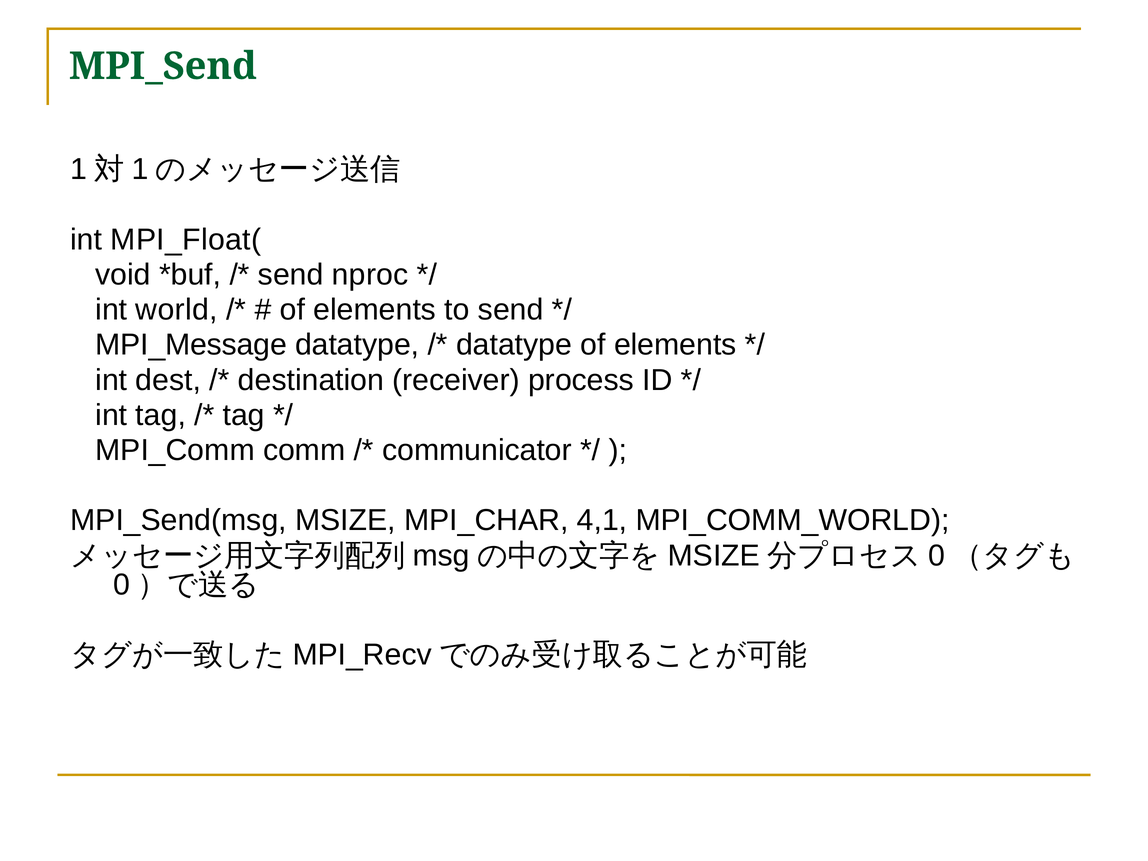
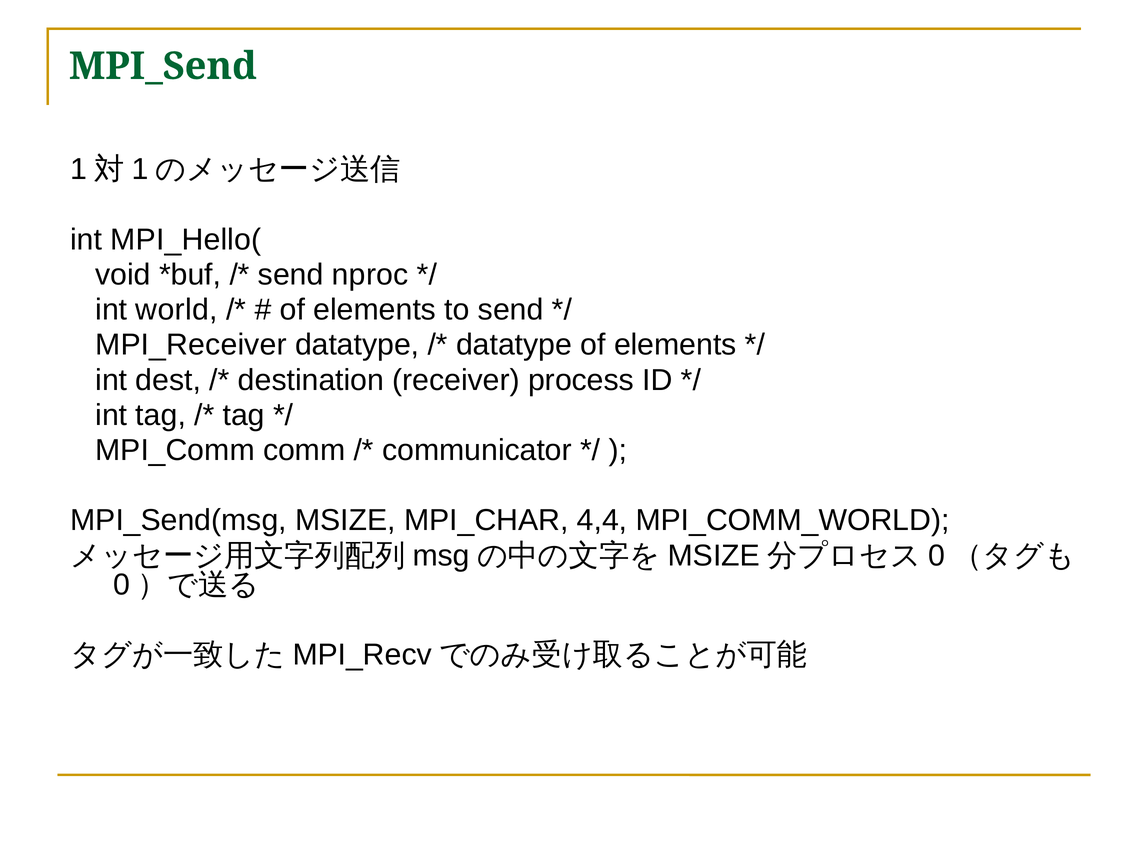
MPI_Float(: MPI_Float( -> MPI_Hello( (186, 240)
MPI_Message: MPI_Message -> MPI_Receiver (191, 345)
4,1: 4,1 -> 4,4 (602, 520)
